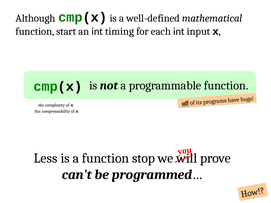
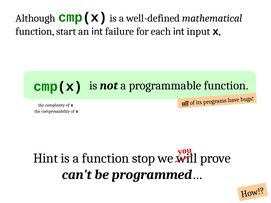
timing: timing -> failure (120, 31)
Less: Less -> Hint (46, 159)
